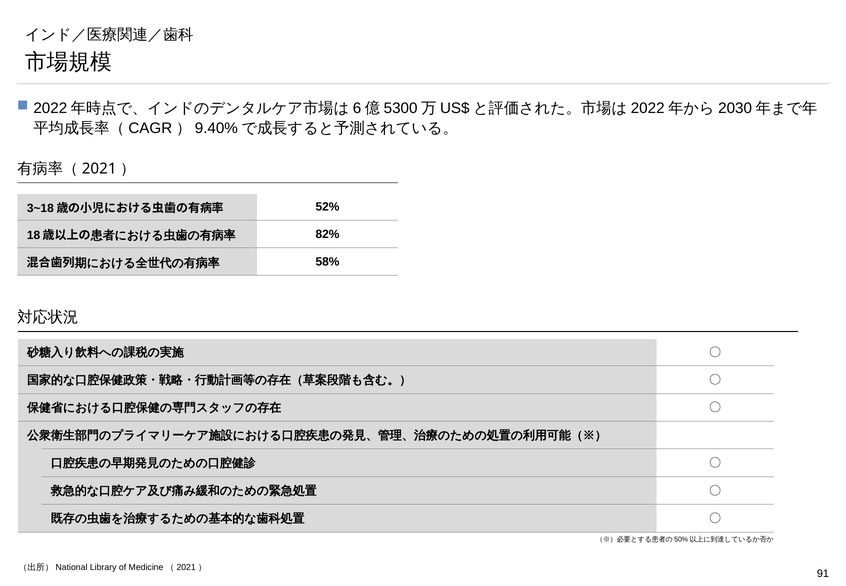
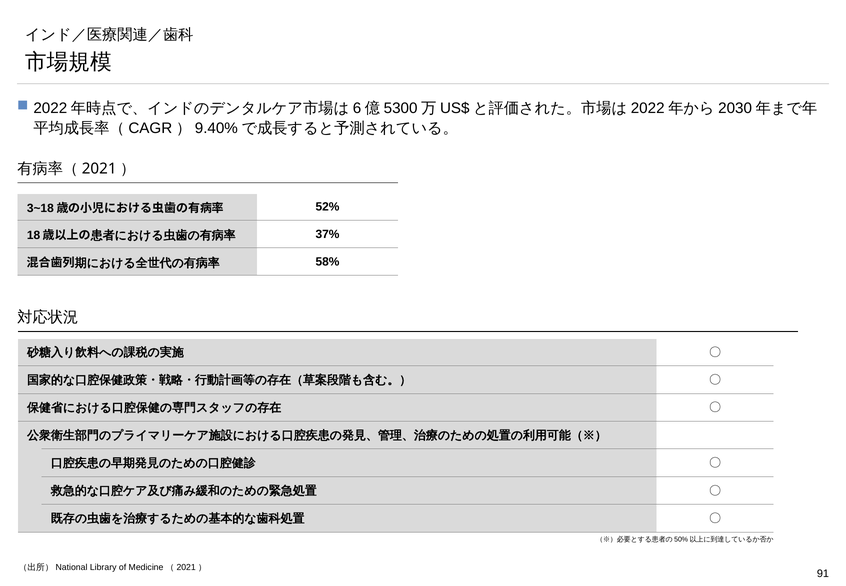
82%: 82% -> 37% (327, 234)
